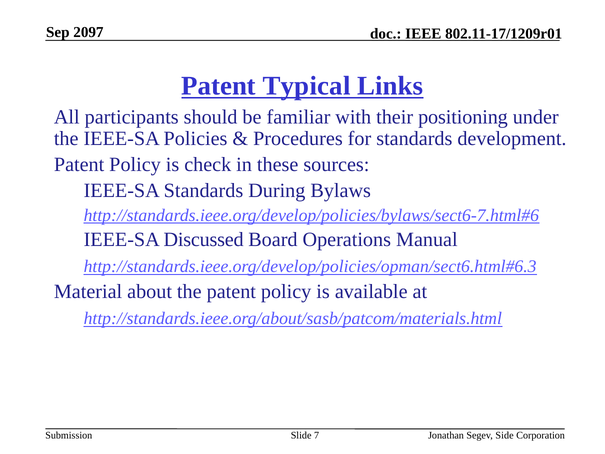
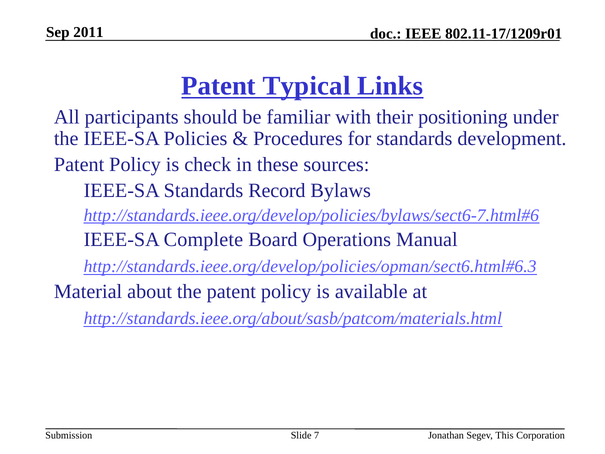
2097: 2097 -> 2011 (88, 32)
During: During -> Record (277, 190)
Discussed: Discussed -> Complete (203, 240)
Side: Side -> This (505, 435)
